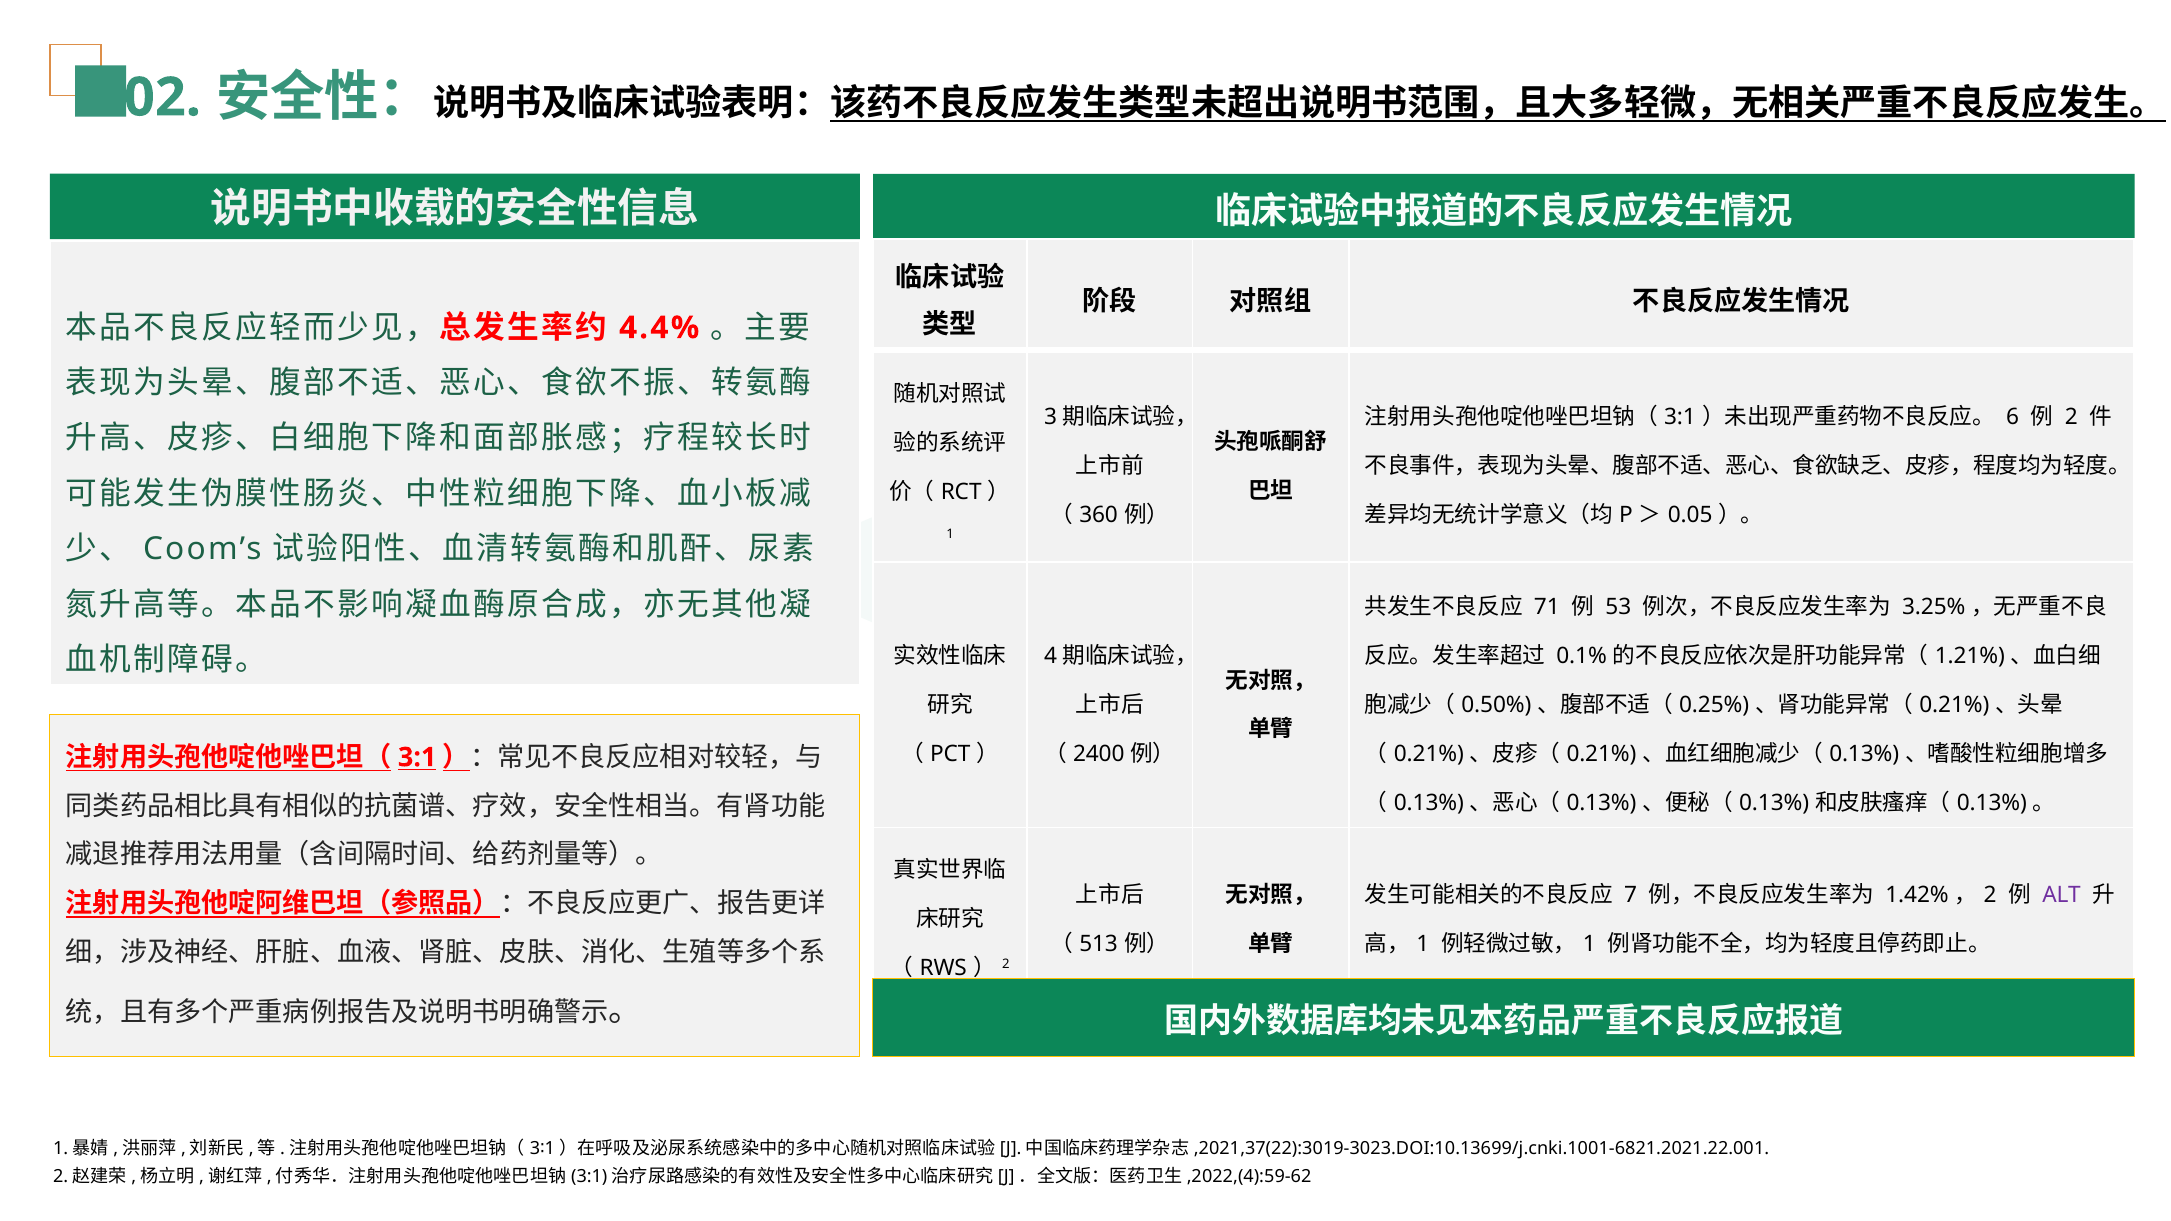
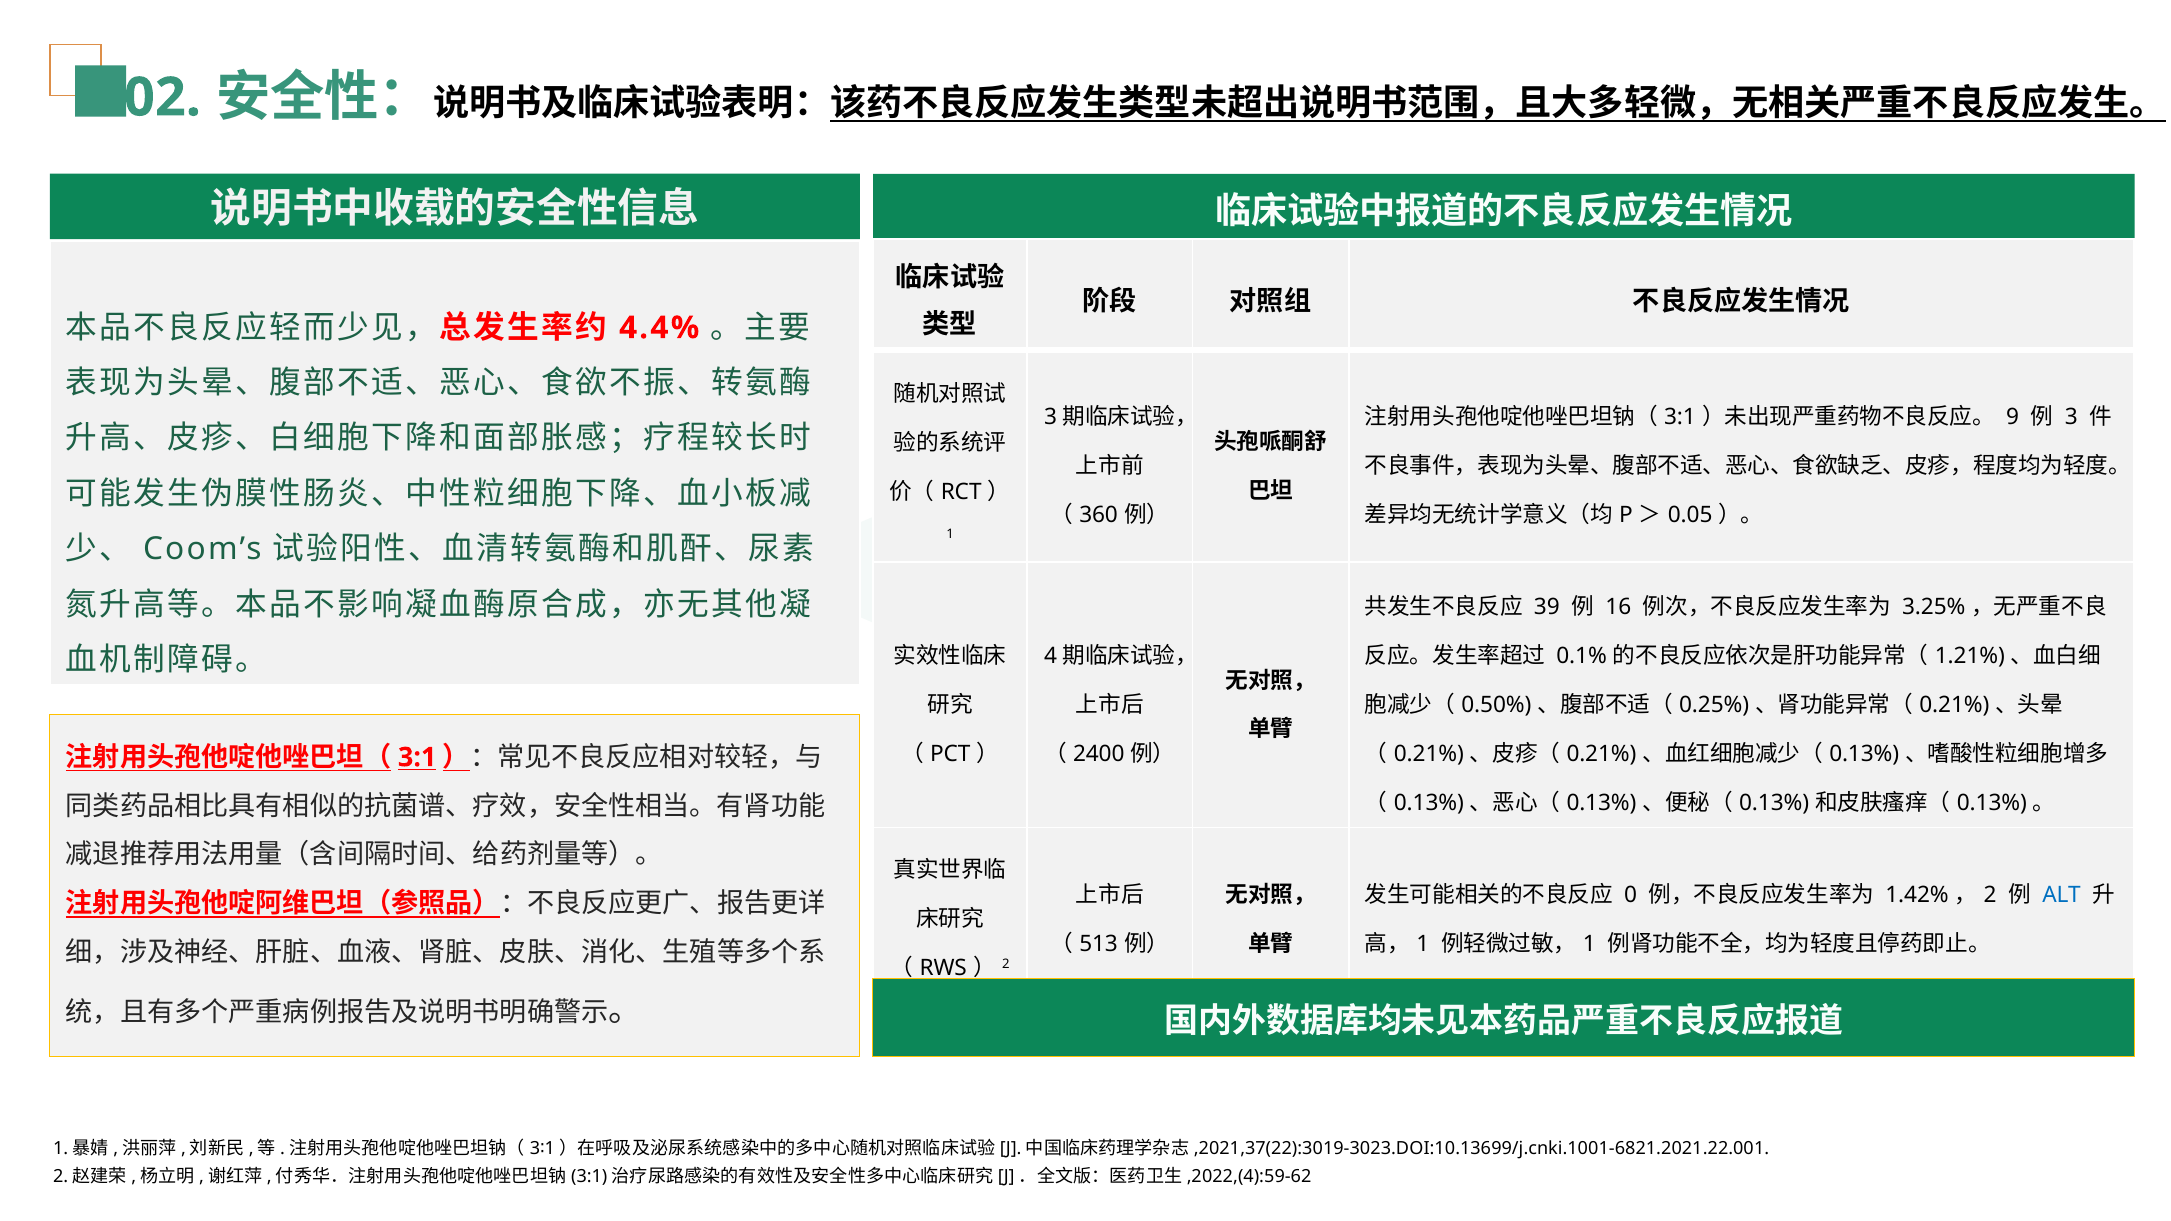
6: 6 -> 9 (2013, 417)
2: 2 -> 3 (2071, 417)
71: 71 -> 39 (1547, 607)
53: 53 -> 16 (1618, 607)
7: 7 -> 0 (1630, 895)
ALT colour: purple -> blue (2062, 895)
